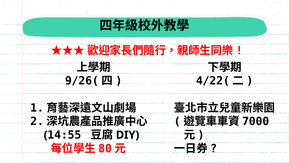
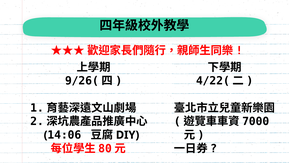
14:55: 14:55 -> 14:06 (64, 135)
